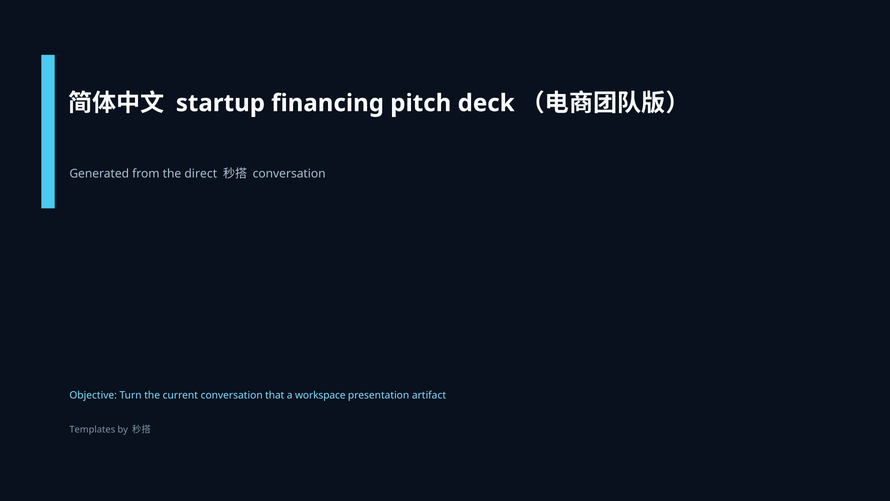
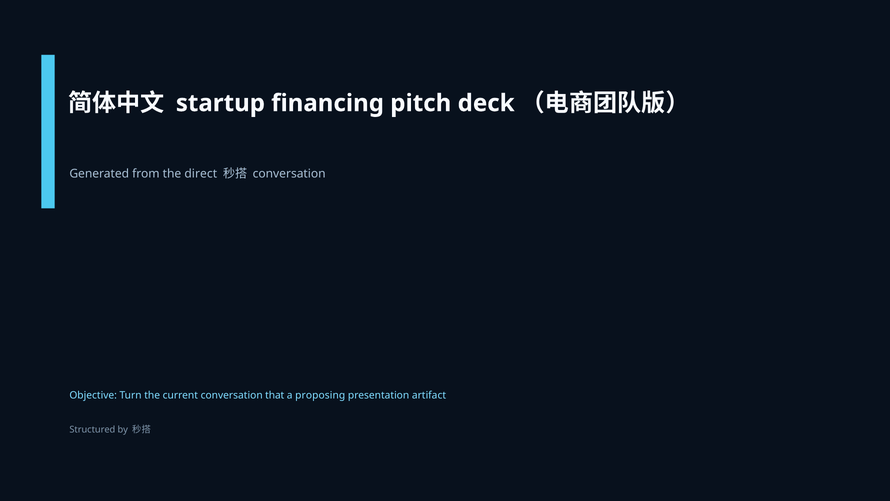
workspace: workspace -> proposing (320, 395)
Templates: Templates -> Structured (92, 429)
